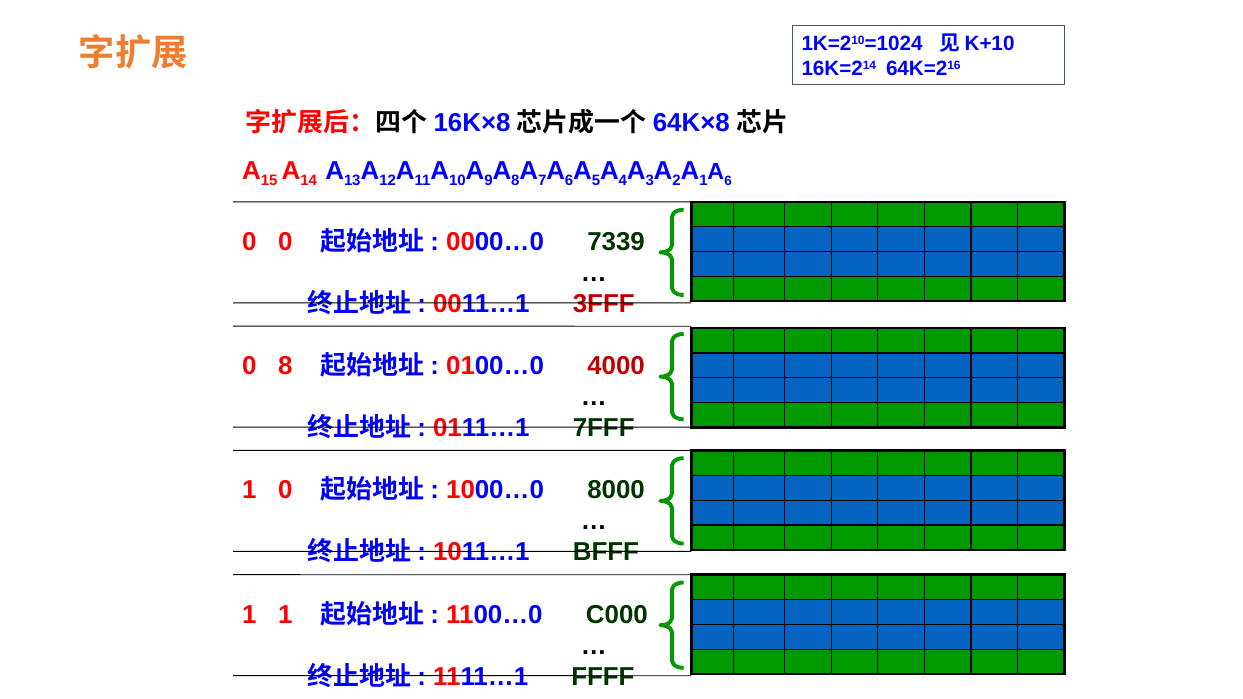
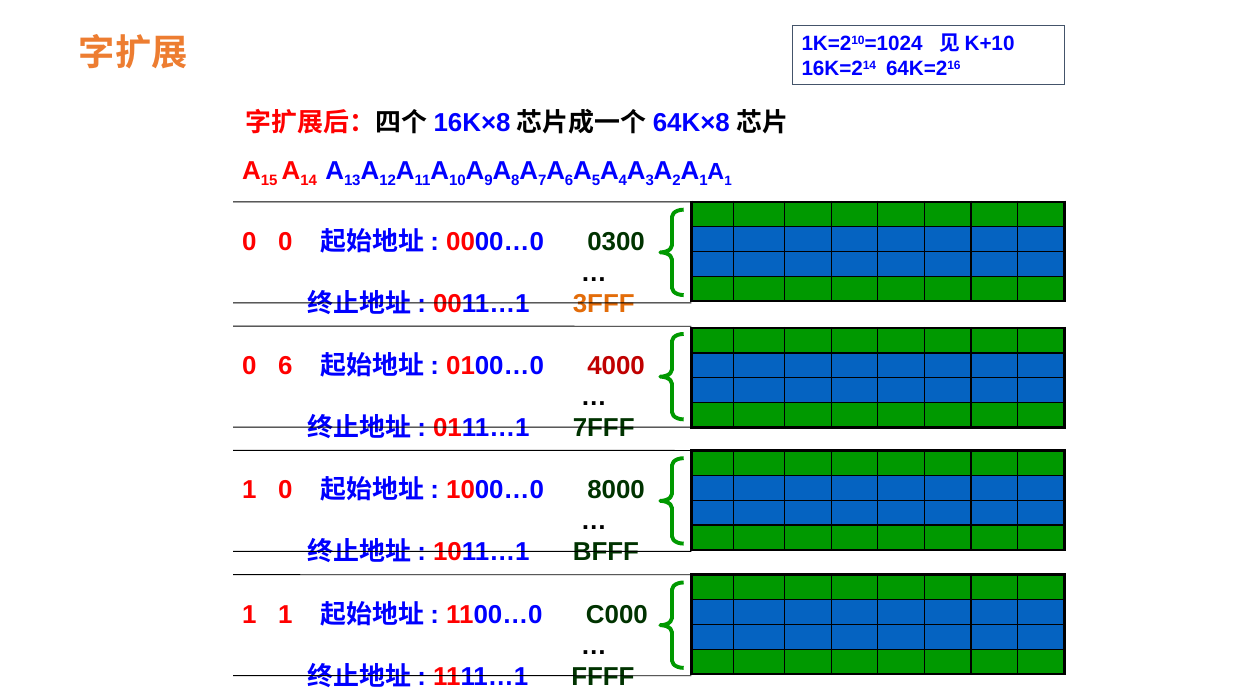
6: 6 -> 1 (728, 181)
7339: 7339 -> 0300 (616, 242)
3FFF colour: red -> orange (604, 304)
0 8: 8 -> 6 (285, 366)
